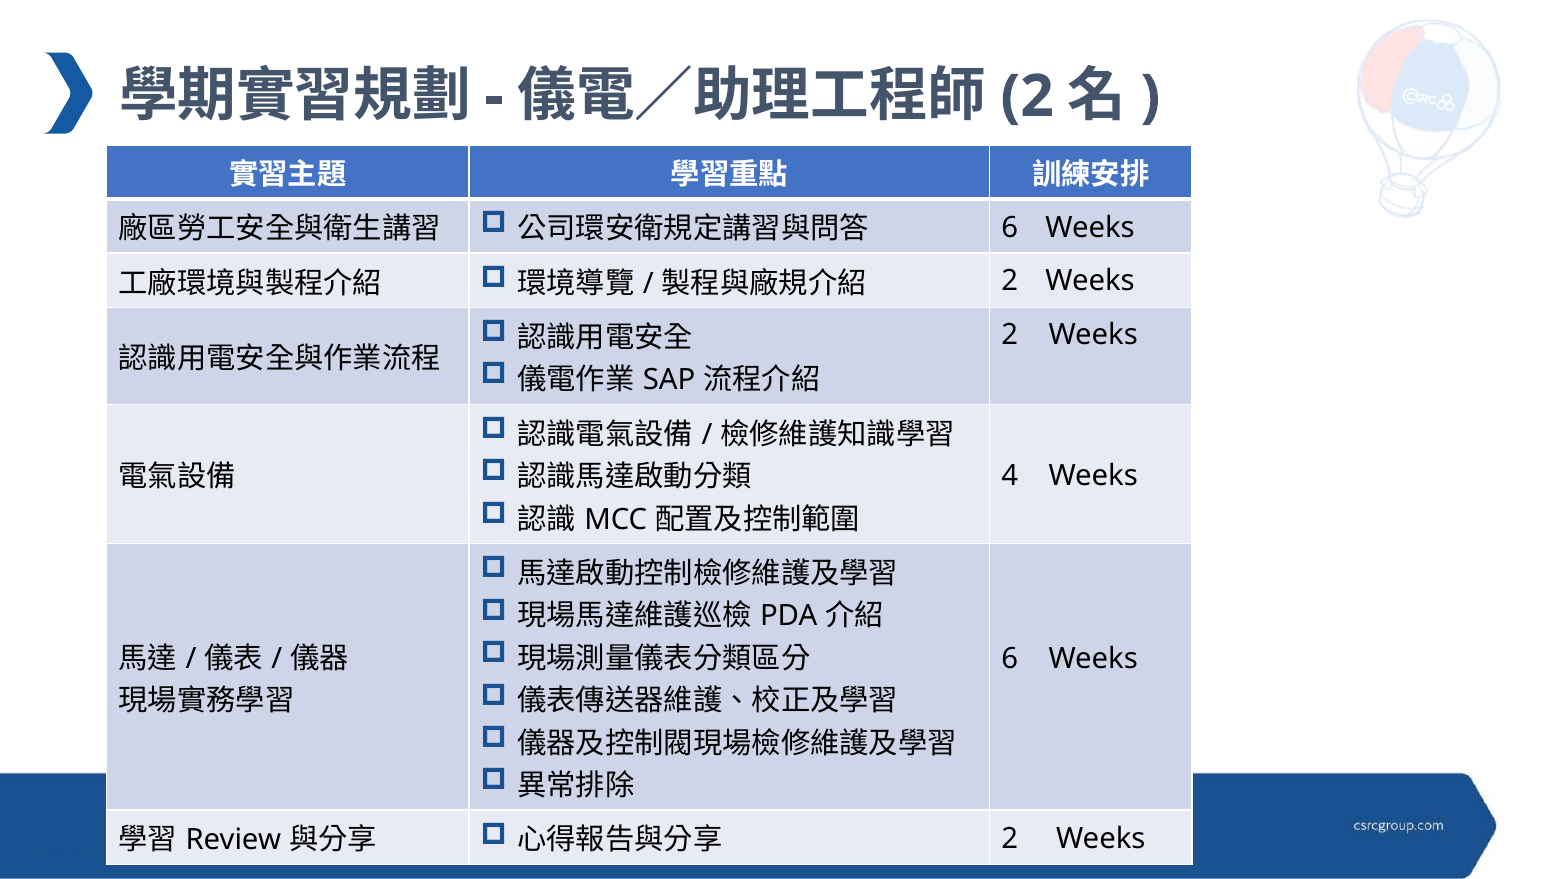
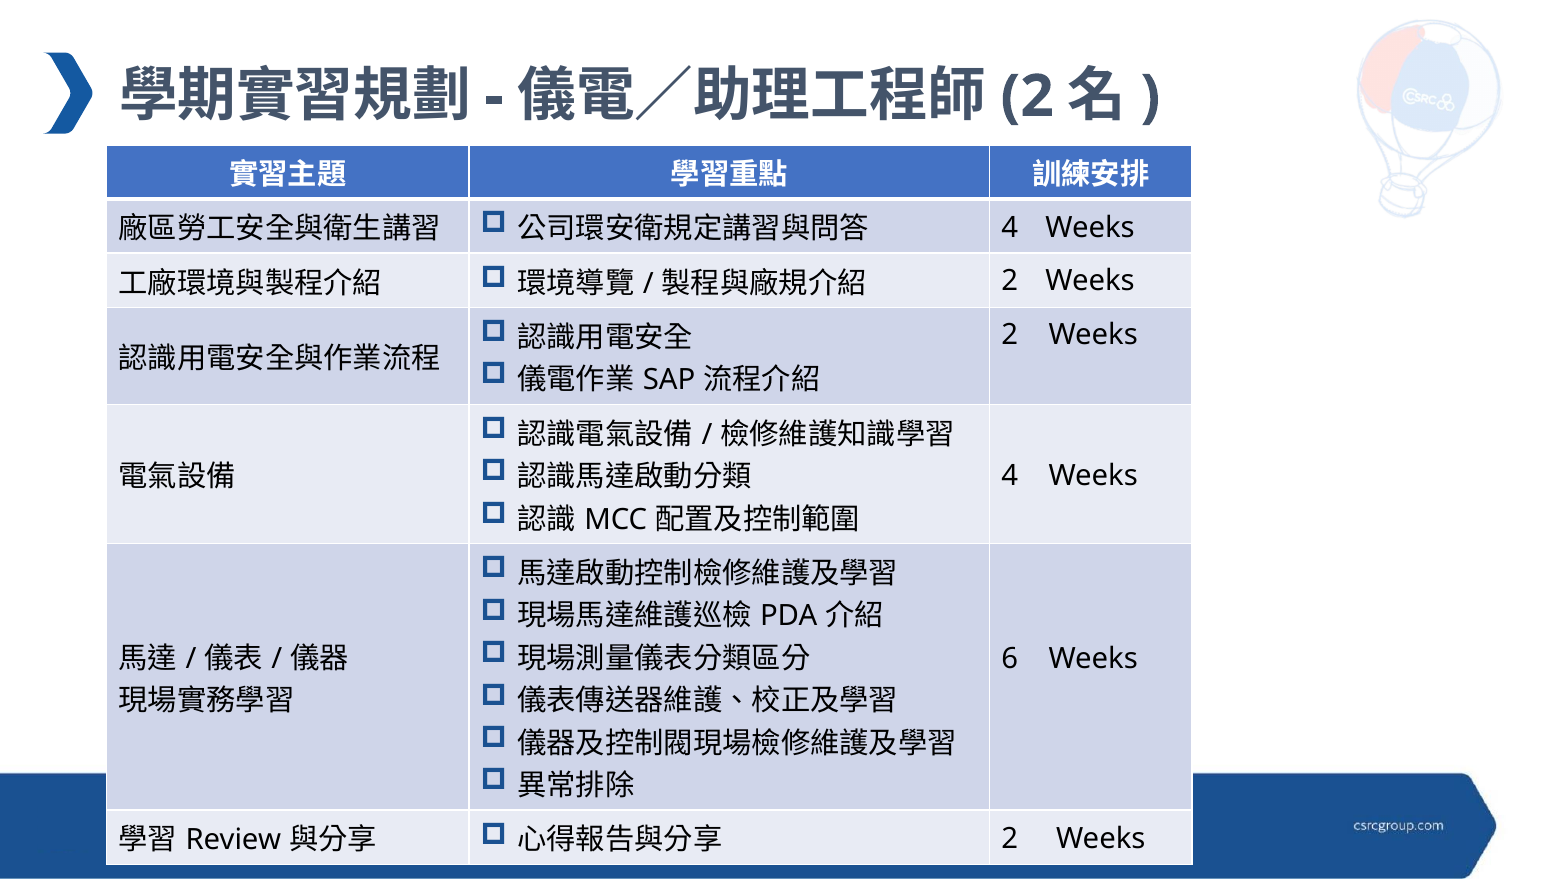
6: 6 -> 4 (1010, 228)
